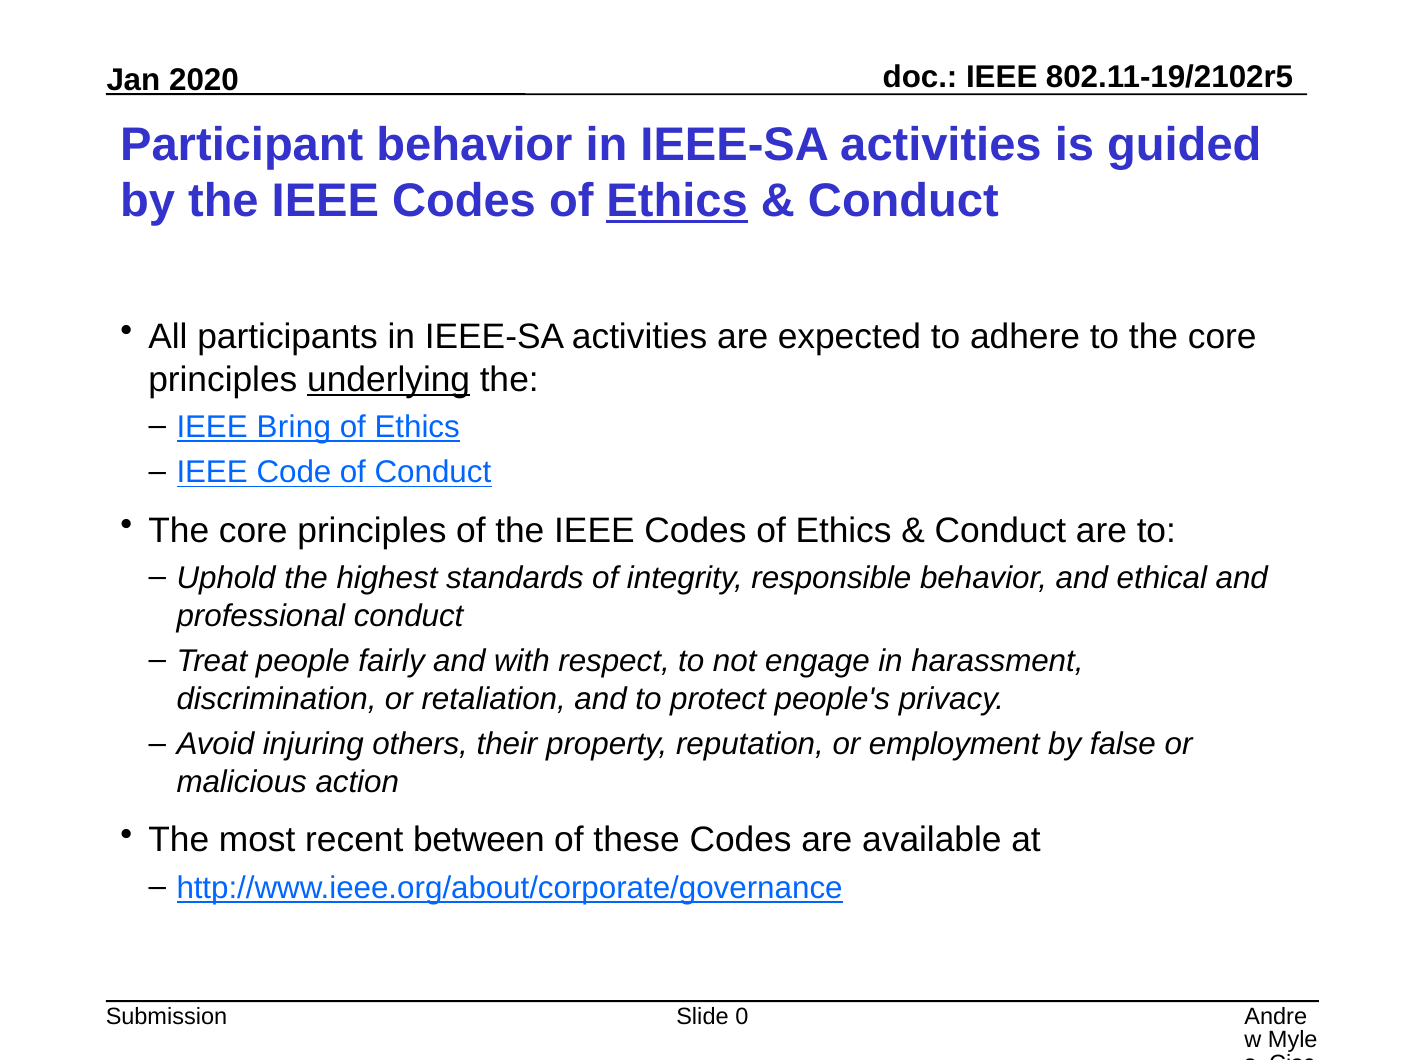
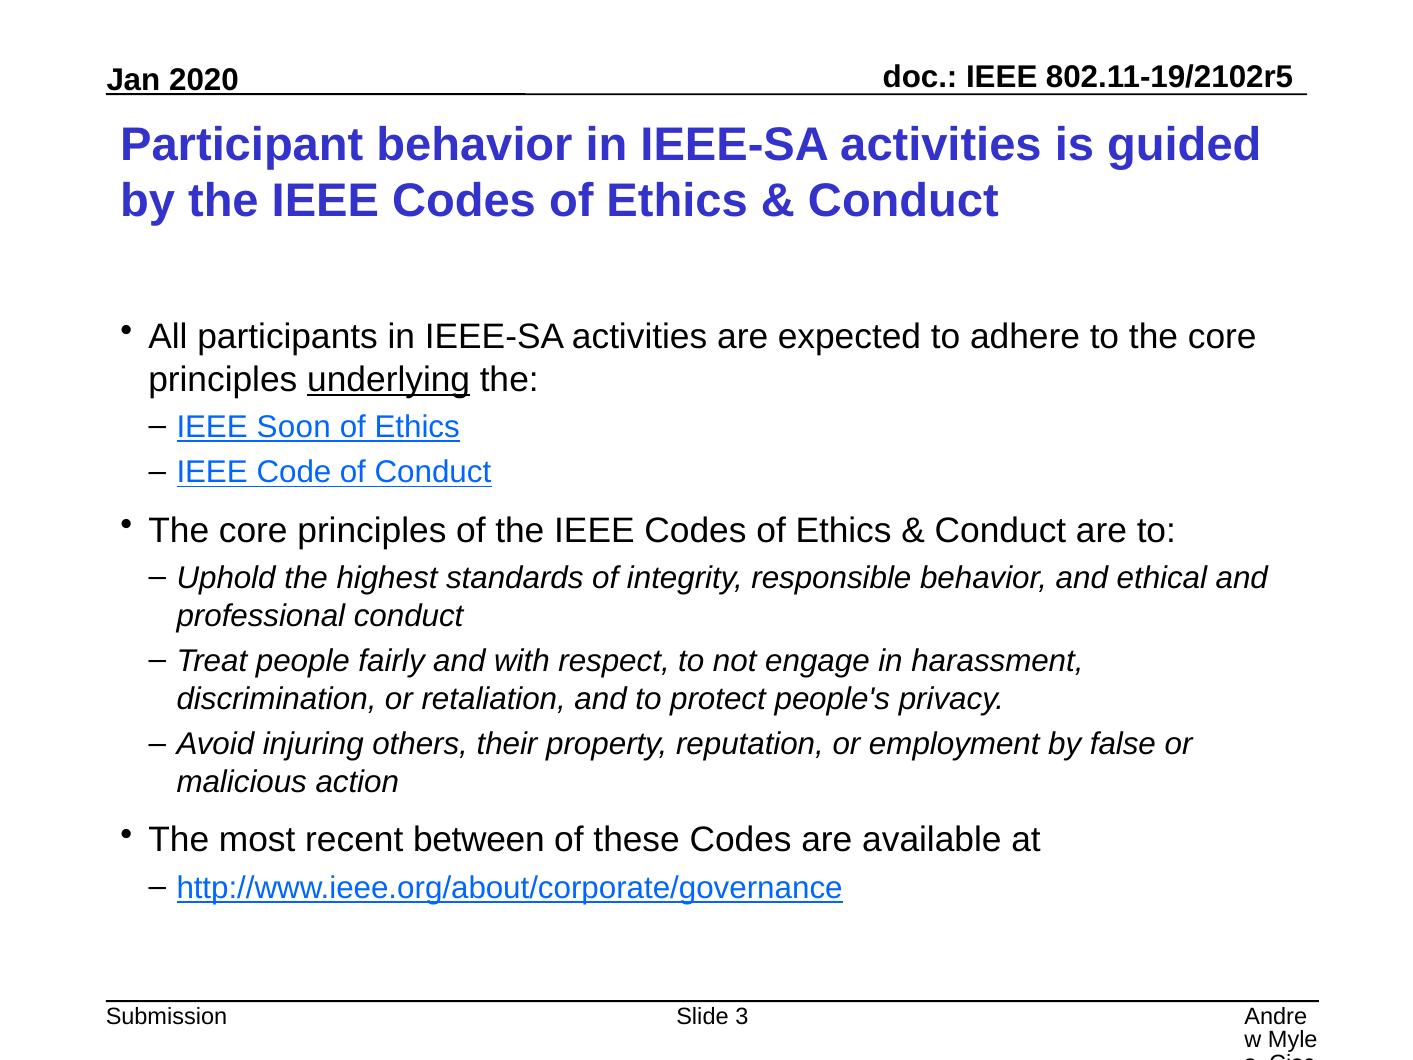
Ethics underline: present -> none (677, 201)
Bring: Bring -> Soon (294, 427)
0: 0 -> 3 (742, 1016)
